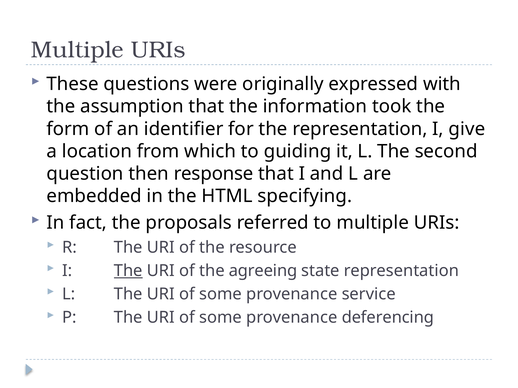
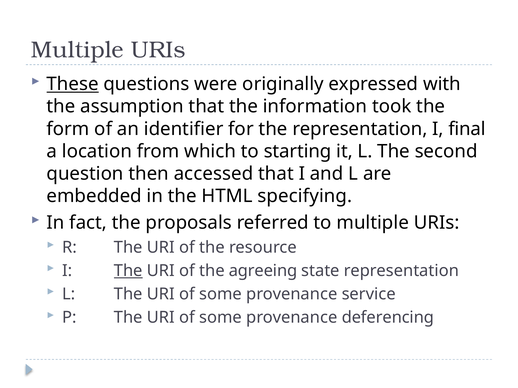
These underline: none -> present (73, 84)
give: give -> final (467, 129)
guiding: guiding -> starting (298, 151)
response: response -> accessed (214, 174)
